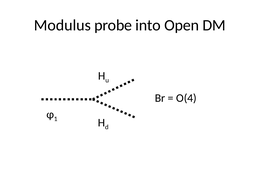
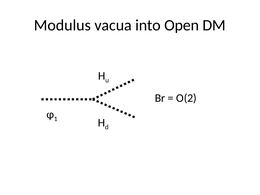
probe: probe -> vacua (113, 25)
O(4: O(4 -> O(2 (186, 98)
